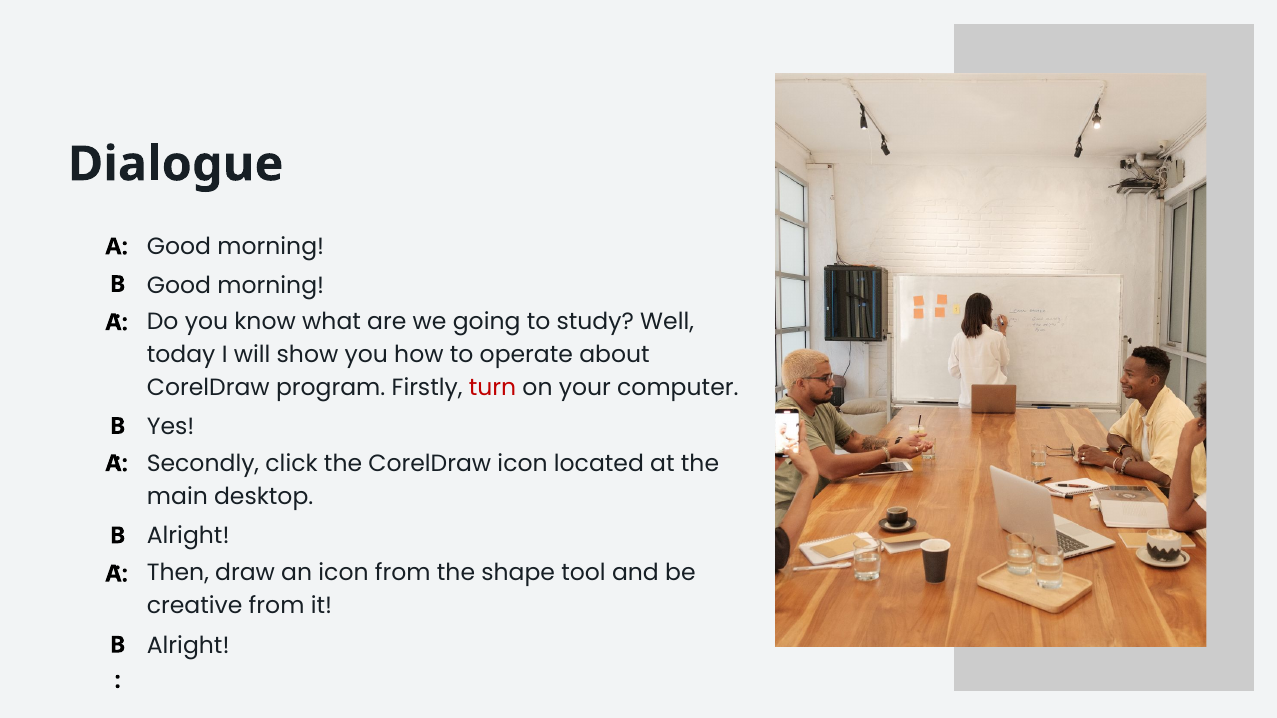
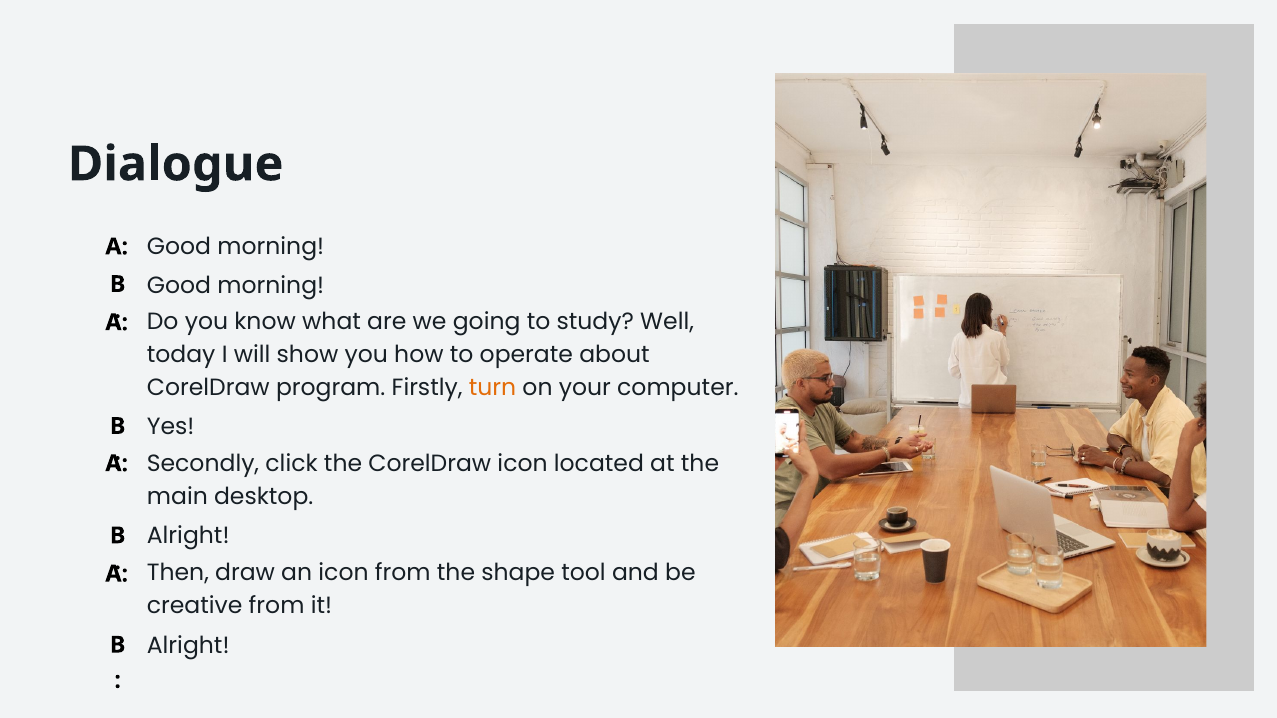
turn colour: red -> orange (492, 387)
